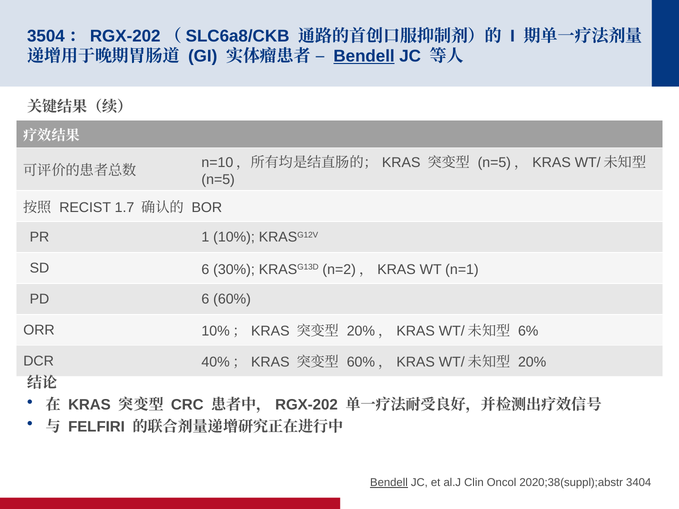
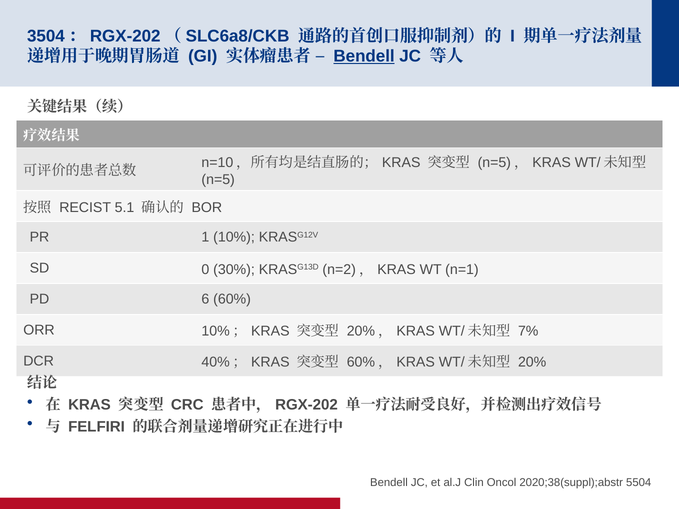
1.7: 1.7 -> 5.1 (125, 208)
SD 6: 6 -> 0 (205, 270)
6%: 6% -> 7% (528, 331)
Bendell underline: present -> none (389, 483)
3404: 3404 -> 5504 (639, 483)
